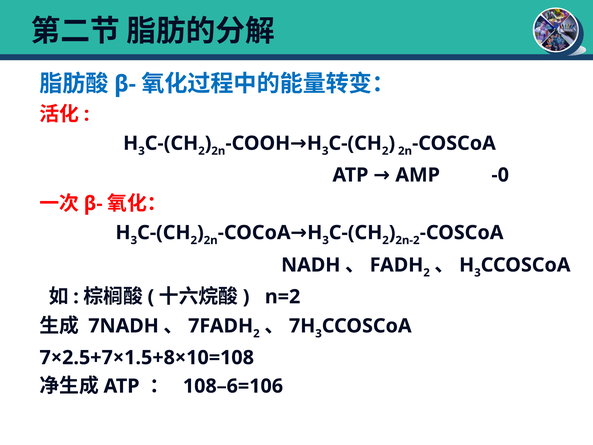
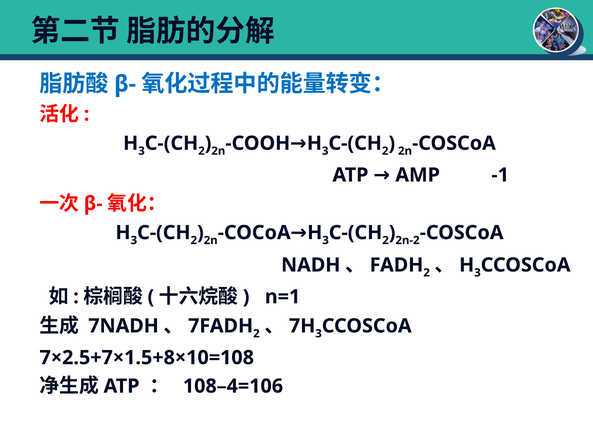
-0: -0 -> -1 (500, 175)
n=2: n=2 -> n=1 (283, 297)
108–6=106: 108–6=106 -> 108–4=106 (233, 386)
